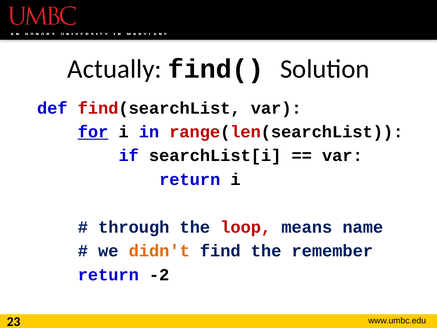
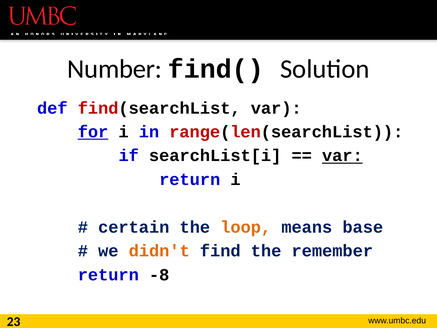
Actually: Actually -> Number (115, 69)
var underline: none -> present (342, 156)
through: through -> certain (134, 227)
loop colour: red -> orange (246, 227)
name: name -> base (363, 227)
-2: -2 -> -8 (159, 275)
